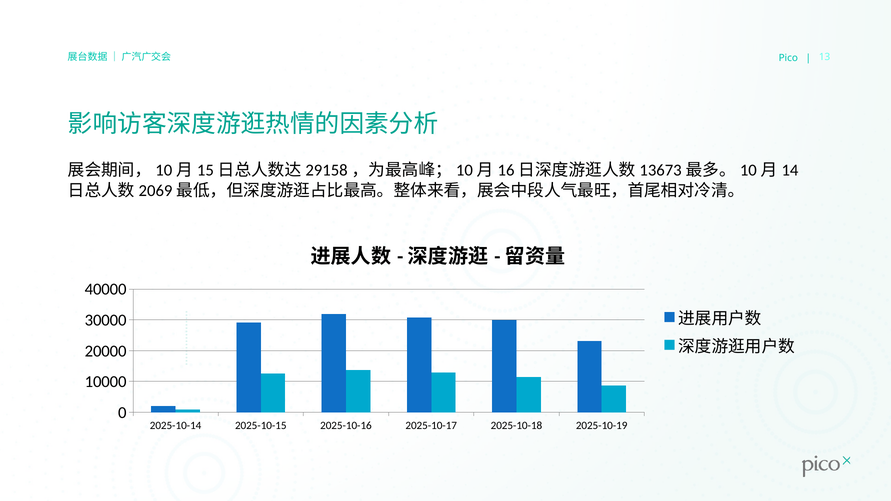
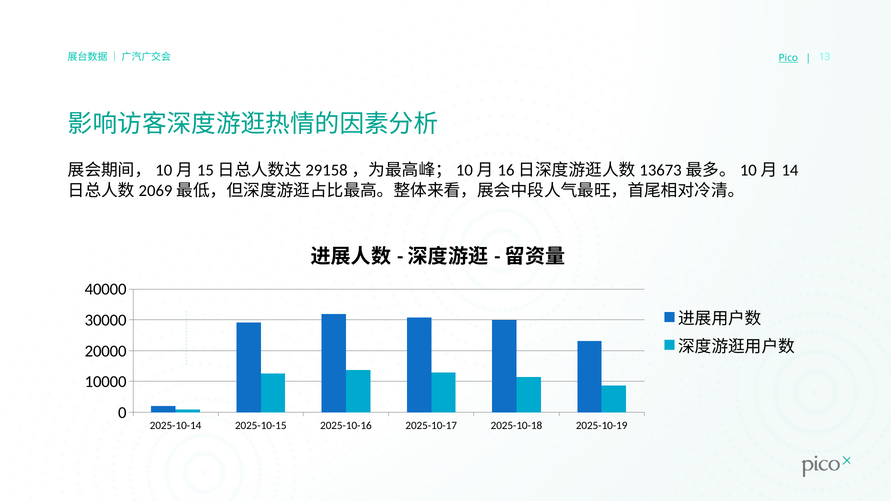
Pico underline: none -> present (788, 58)
